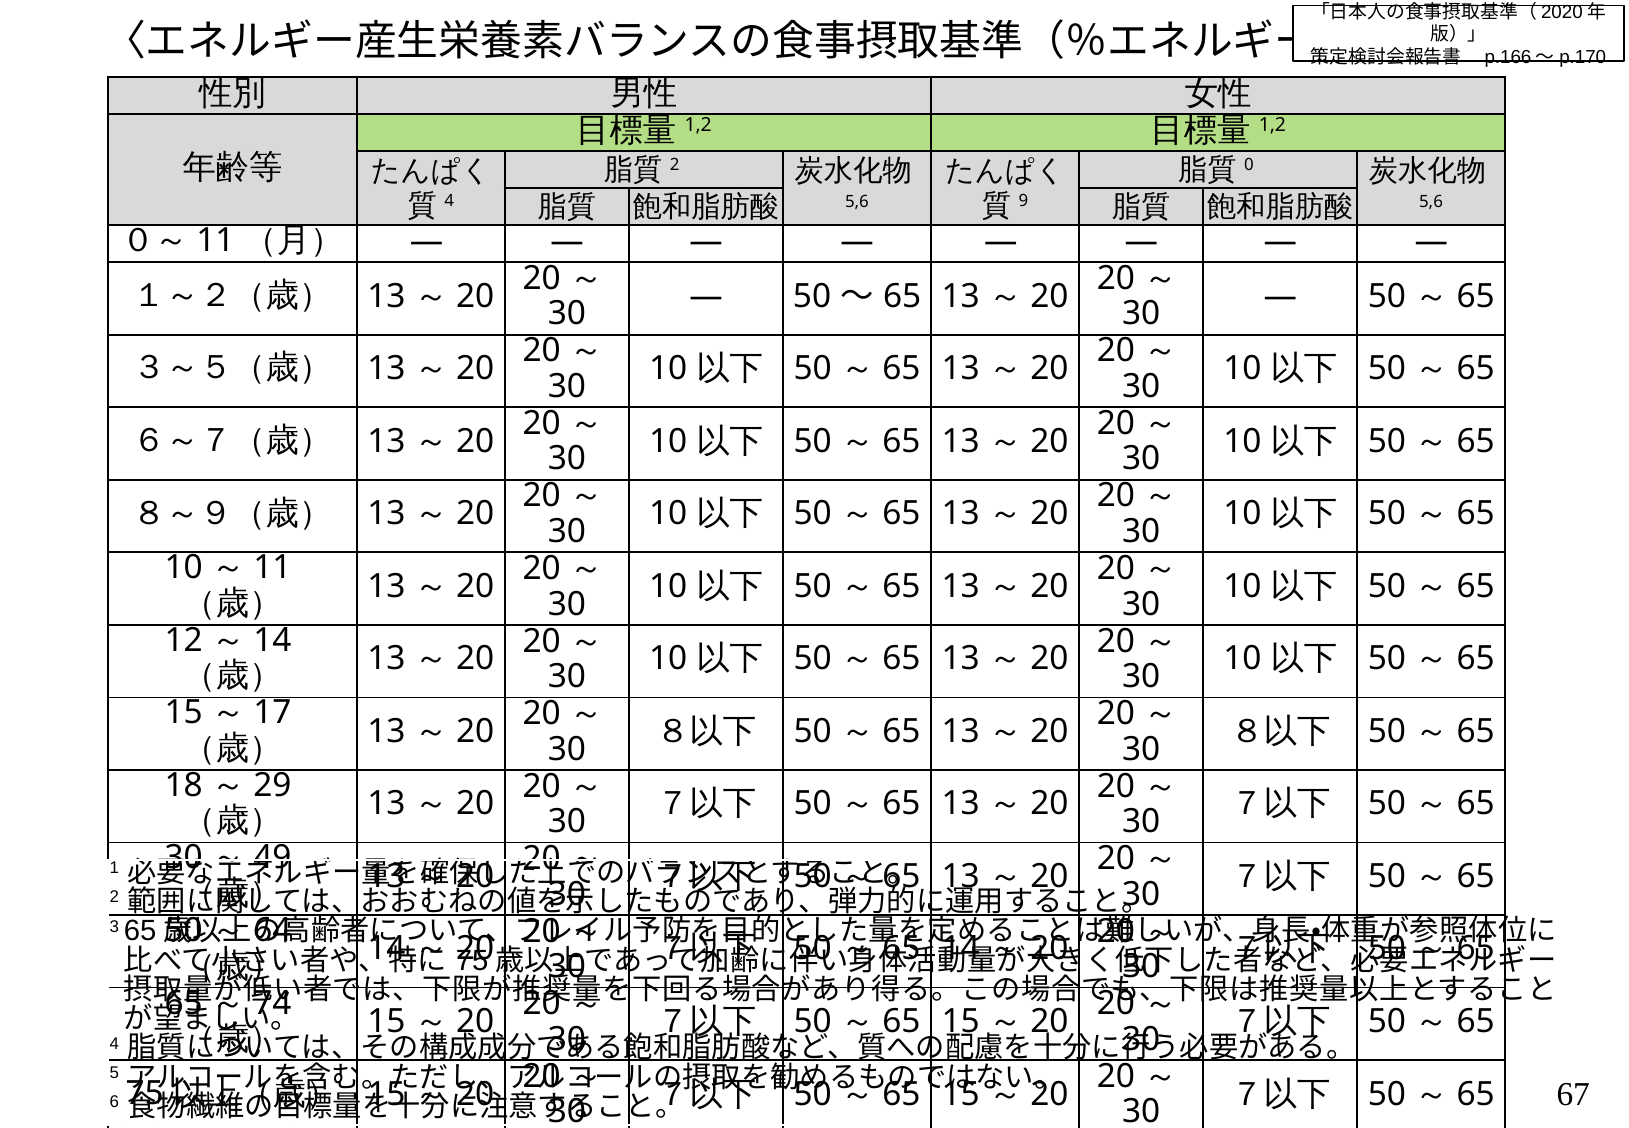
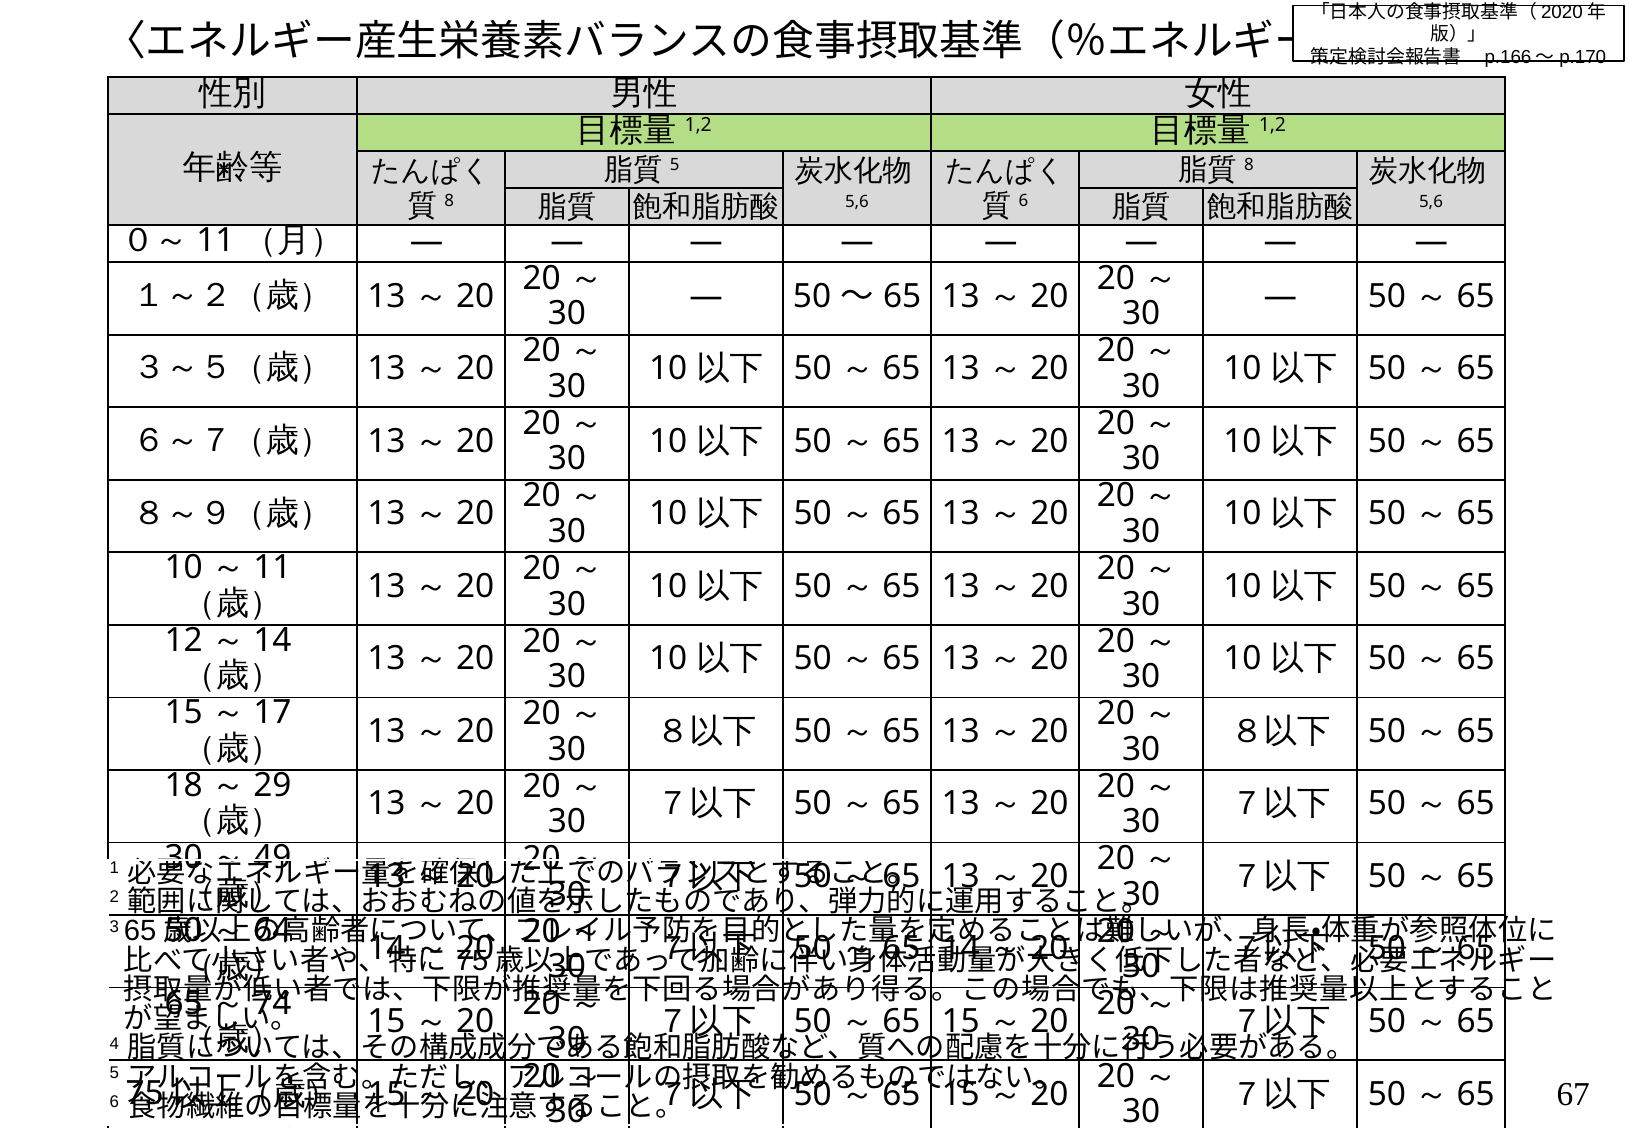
2: 2 -> 5 (675, 165)
0: 0 -> 8 (1249, 165)
4: 4 -> 8 (449, 201)
9: 9 -> 6 (1023, 201)
